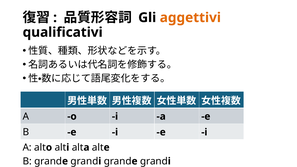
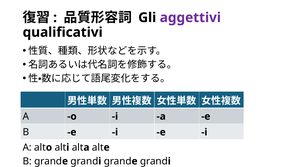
aggettivi colour: orange -> purple (190, 18)
